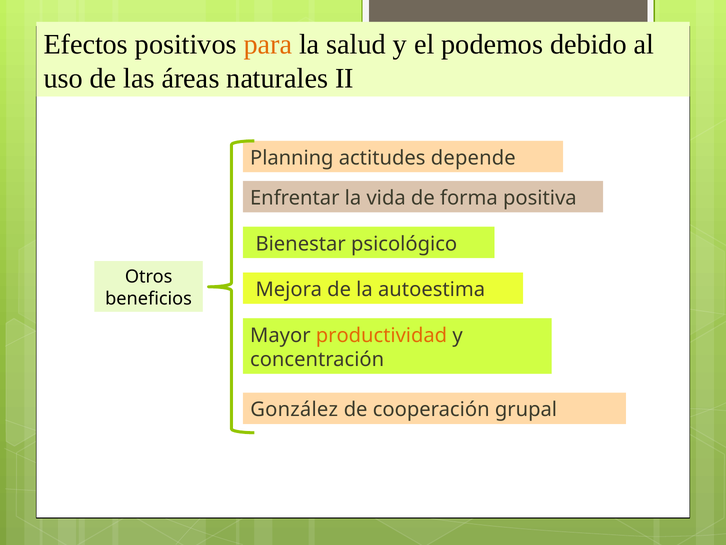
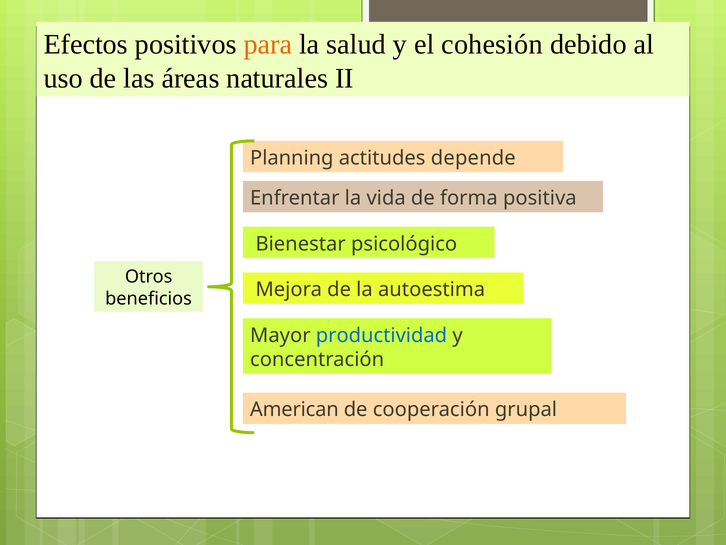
podemos: podemos -> cohesión (492, 44)
productividad colour: orange -> blue (381, 335)
González: González -> American (294, 409)
